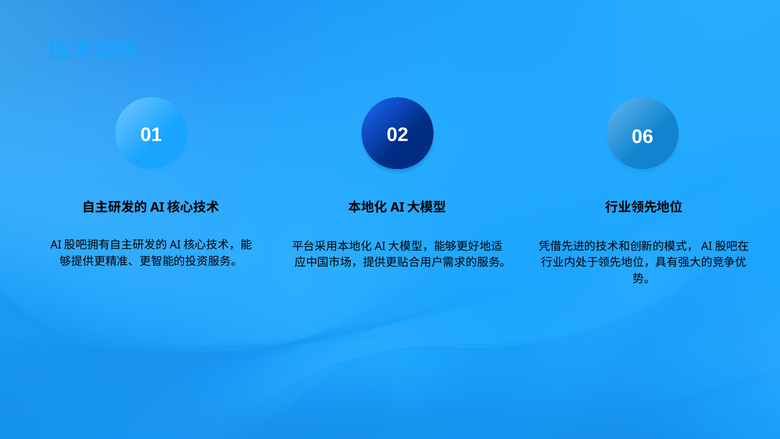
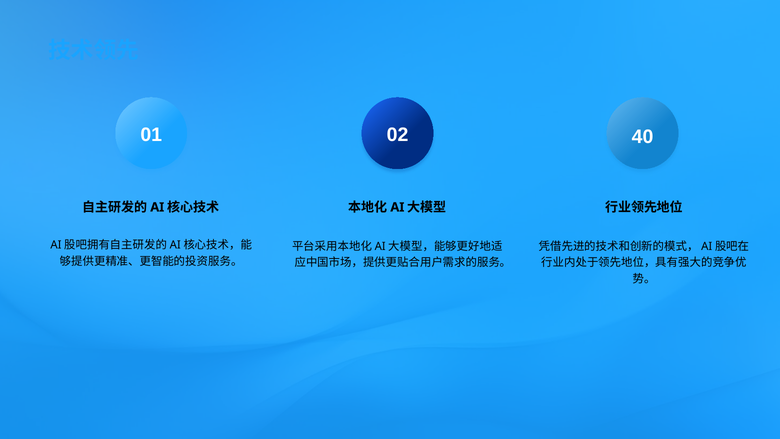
06: 06 -> 40 (643, 137)
